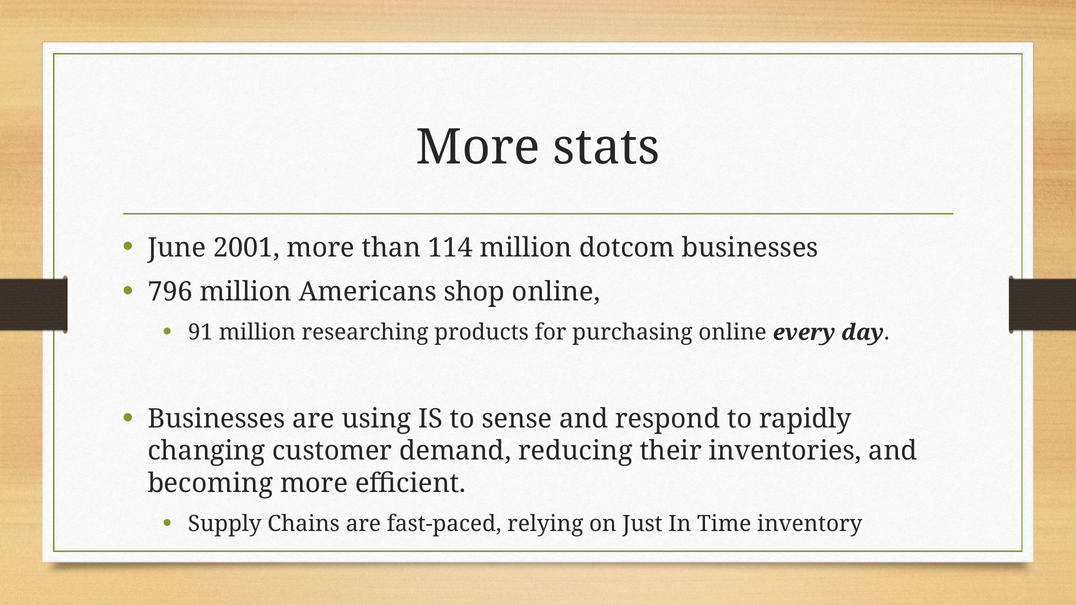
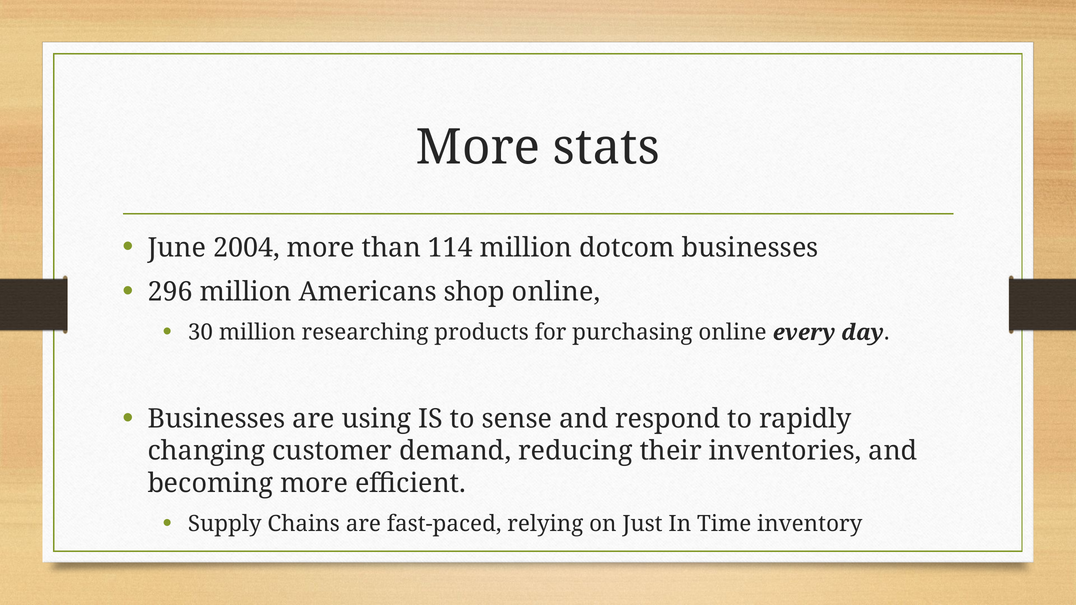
2001: 2001 -> 2004 (246, 248)
796: 796 -> 296 (170, 292)
91: 91 -> 30 (200, 333)
